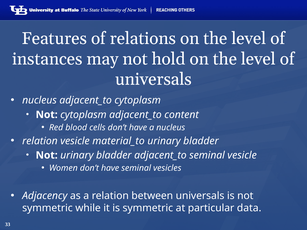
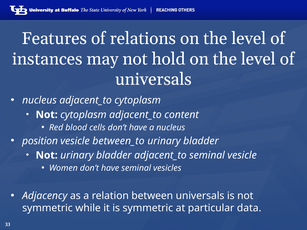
relation: relation -> position (40, 141)
material_to: material_to -> between_to (118, 141)
